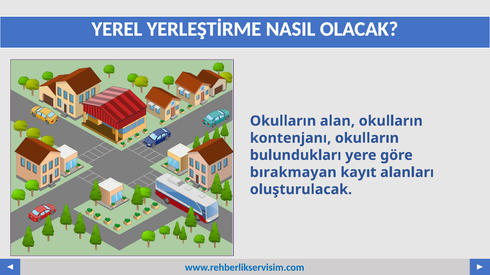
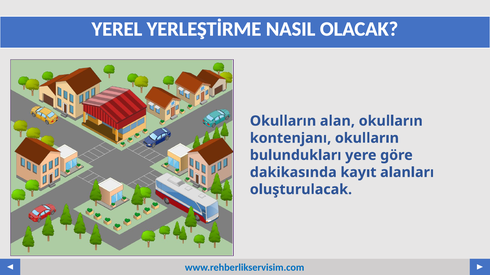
bırakmayan: bırakmayan -> dakikasında (293, 173)
